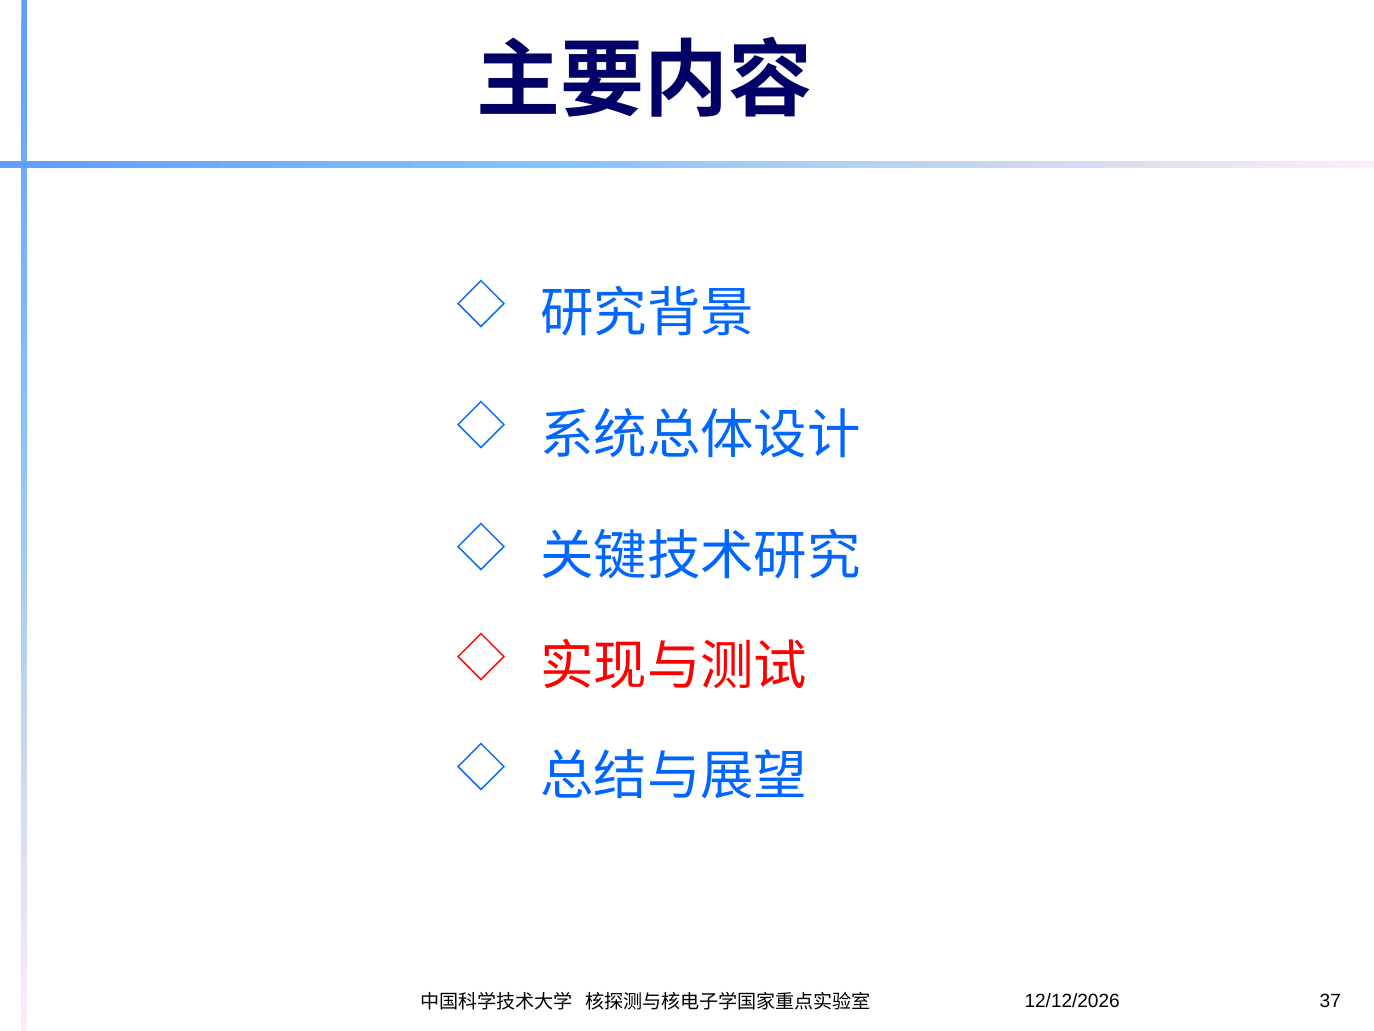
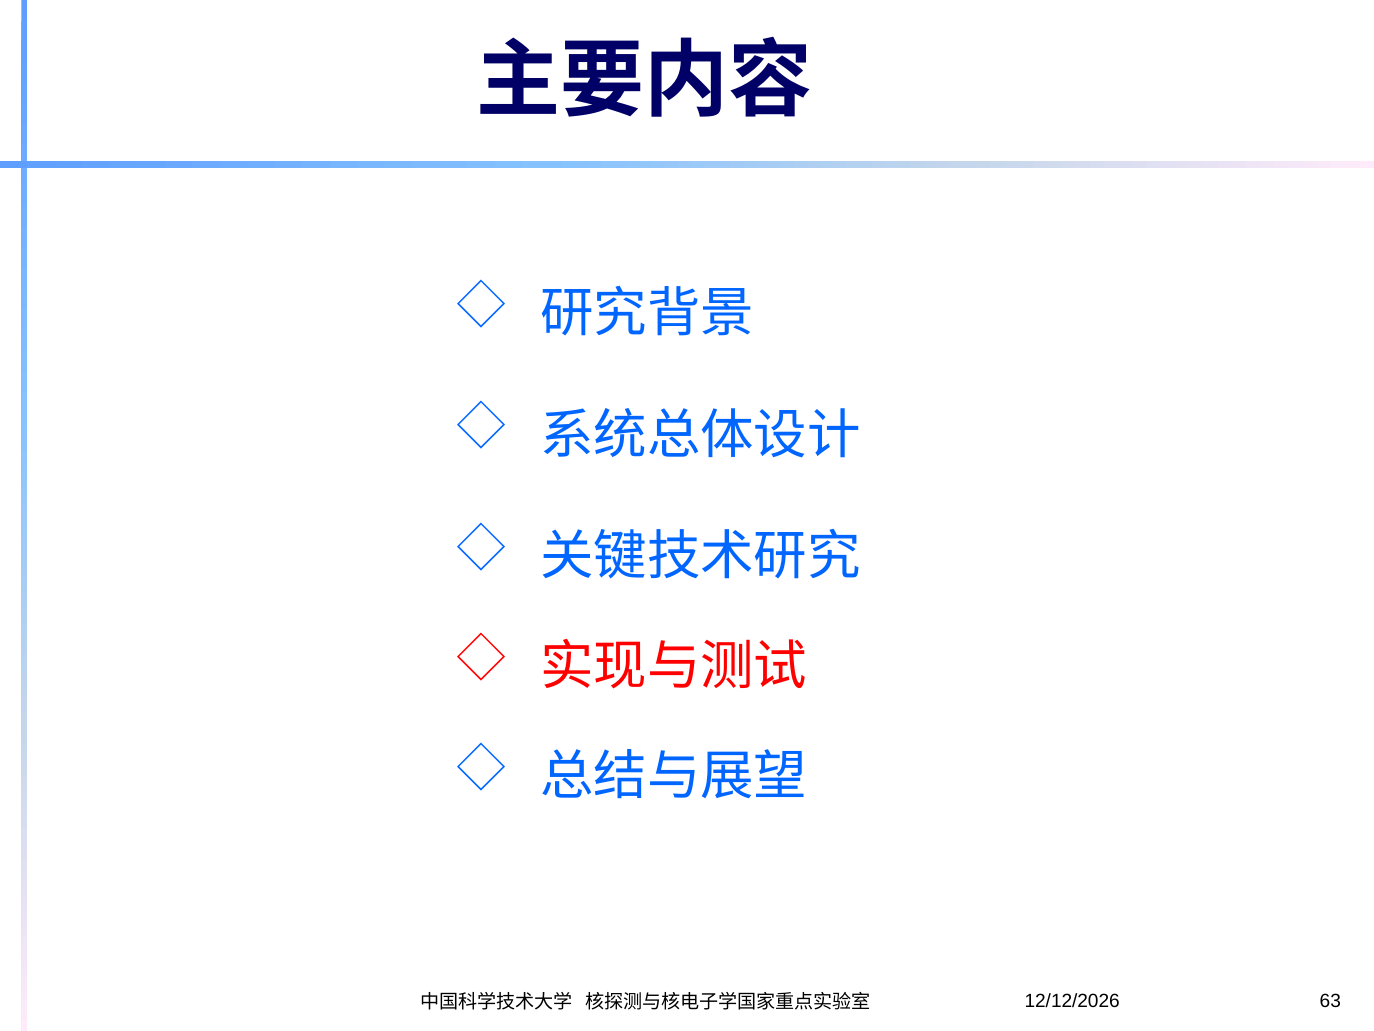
37: 37 -> 63 (1330, 1001)
